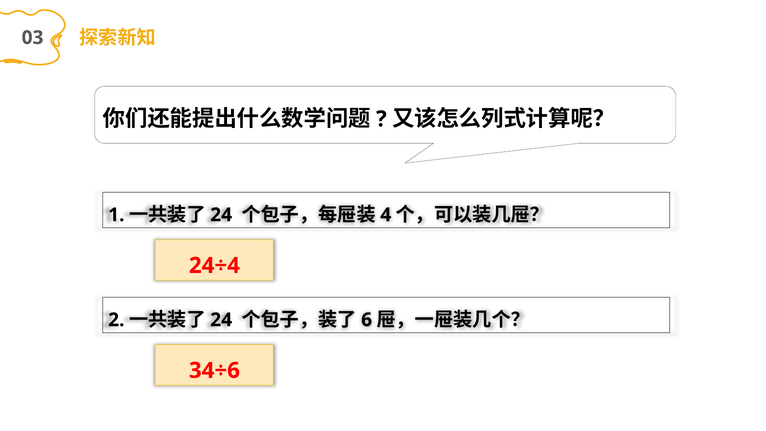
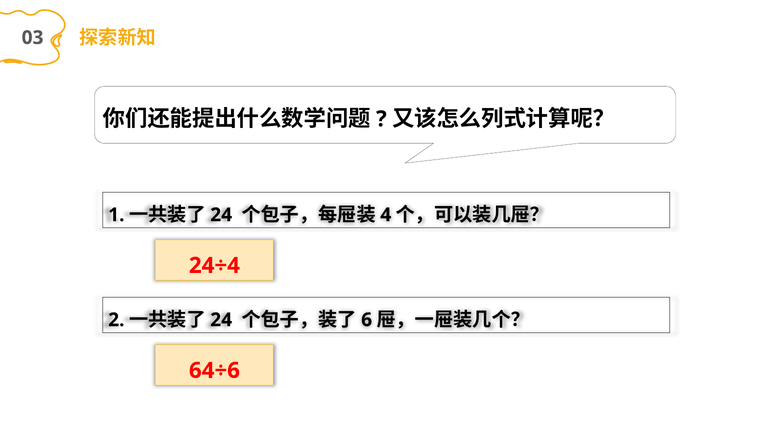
34÷6: 34÷6 -> 64÷6 (214, 370)
